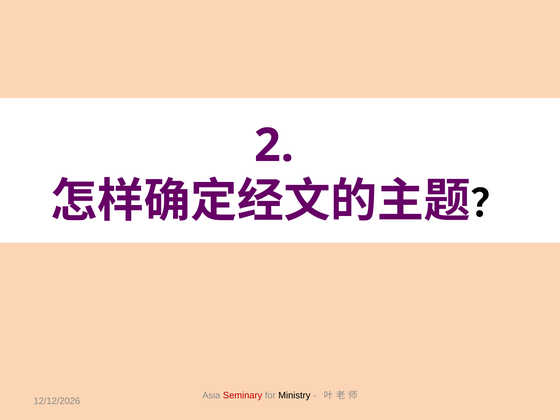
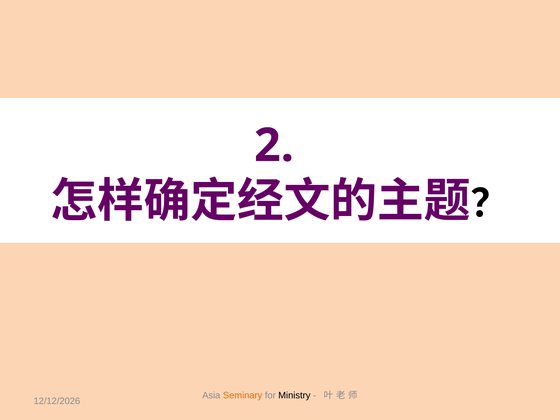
Seminary colour: red -> orange (243, 395)
